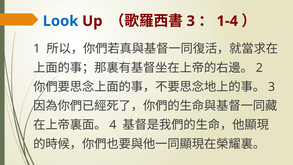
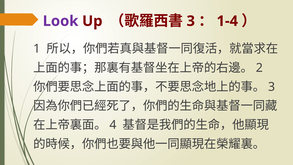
Look colour: blue -> purple (61, 21)
